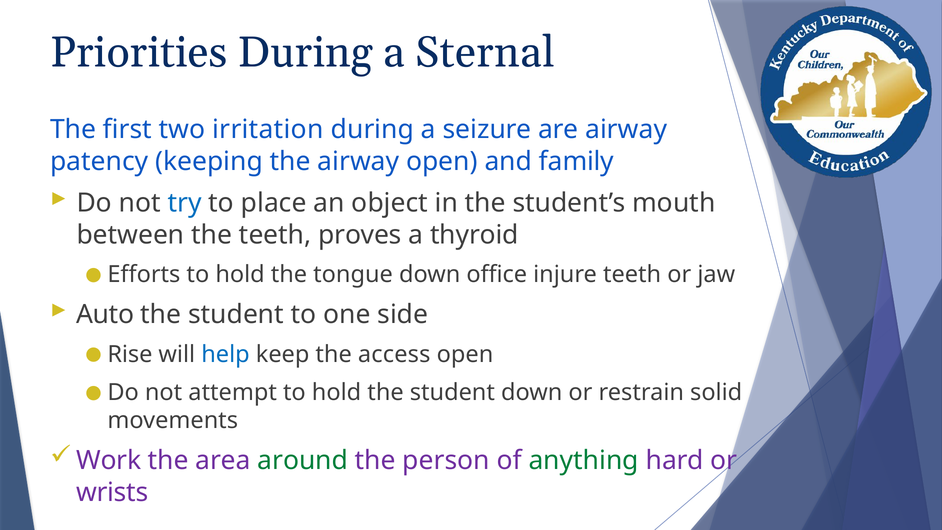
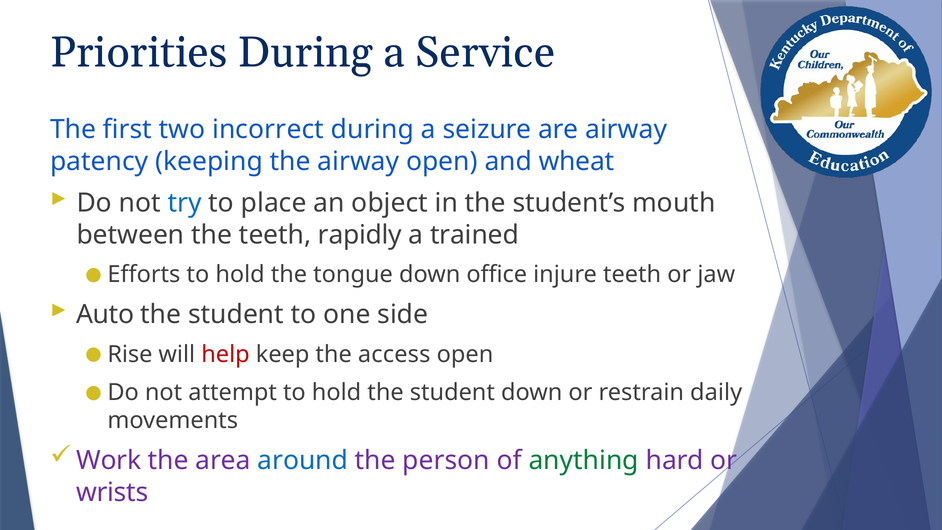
Sternal: Sternal -> Service (485, 52)
irritation: irritation -> incorrect (268, 130)
family: family -> wheat (576, 161)
proves: proves -> rapidly (360, 235)
thyroid: thyroid -> trained (474, 235)
help colour: blue -> red (226, 354)
solid: solid -> daily (716, 392)
around colour: green -> blue (303, 461)
